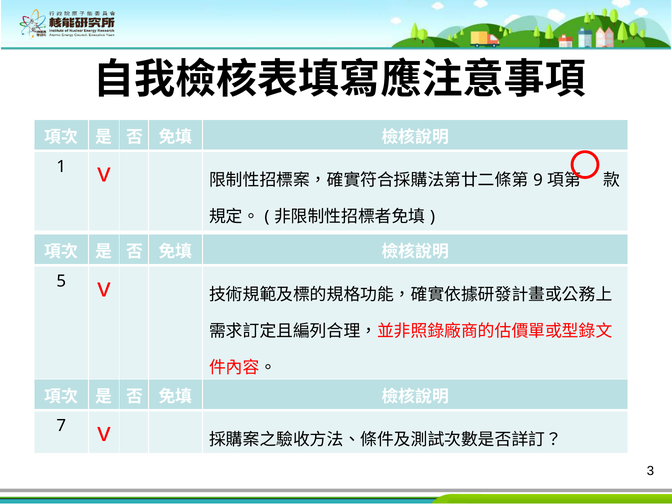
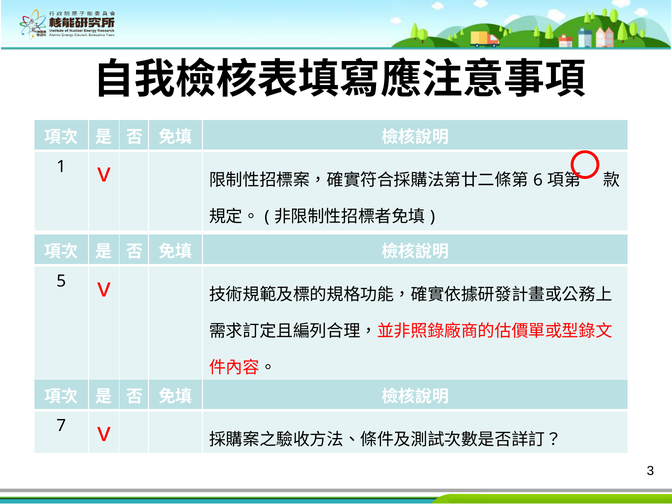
9: 9 -> 6 (538, 180)
